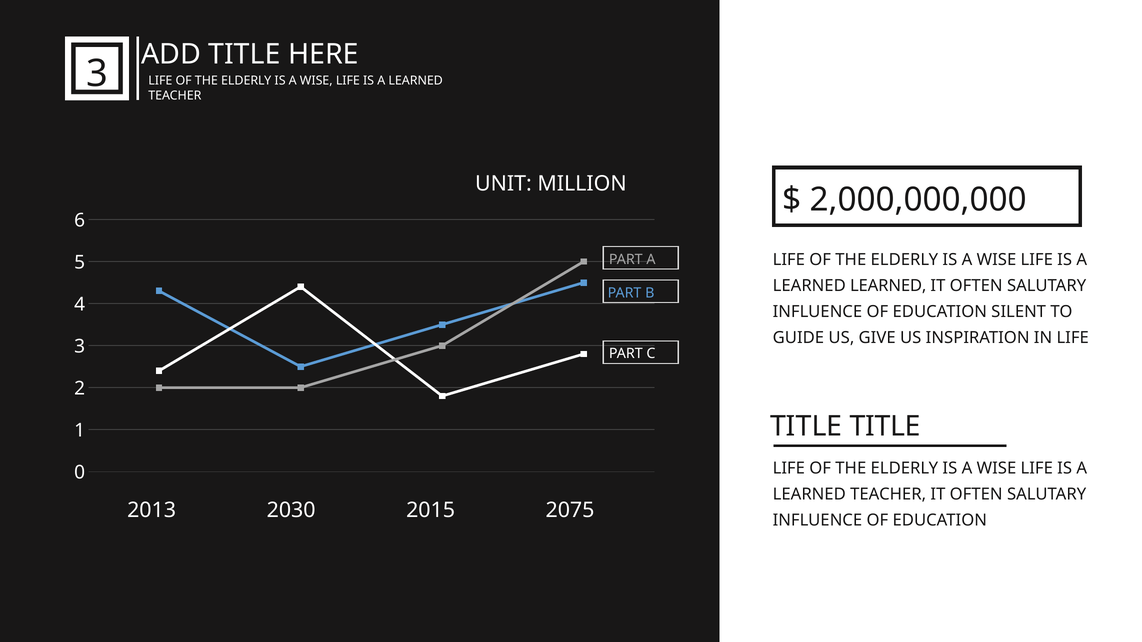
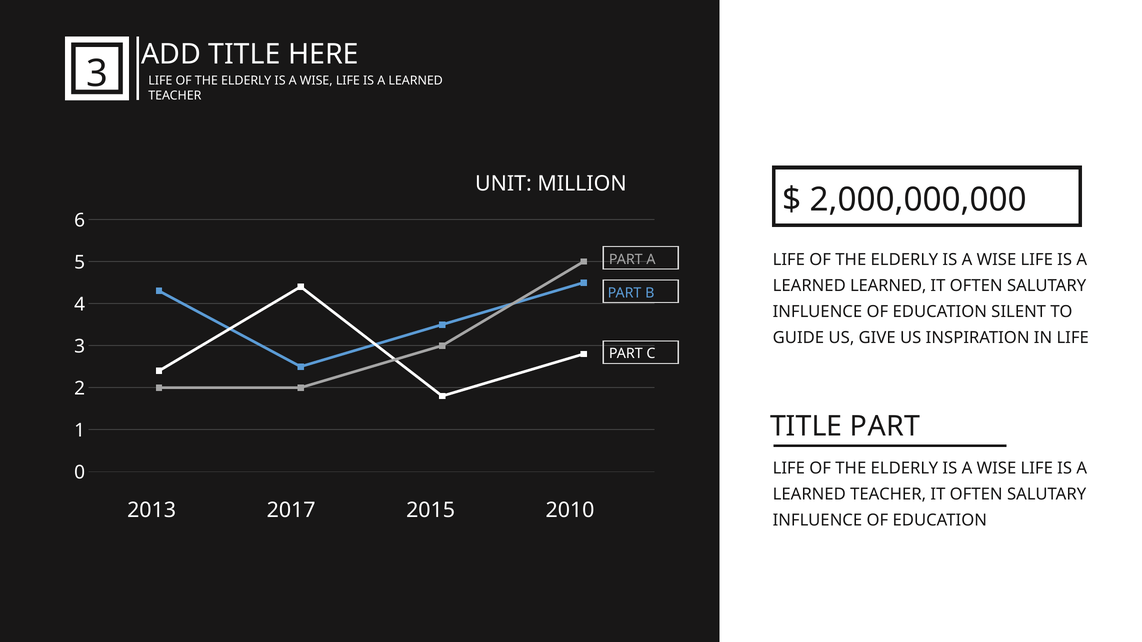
TITLE TITLE: TITLE -> PART (885, 427)
2030: 2030 -> 2017 (291, 511)
2075: 2075 -> 2010 (570, 511)
